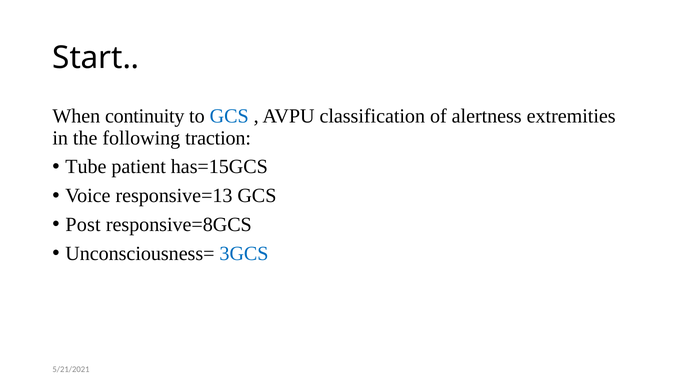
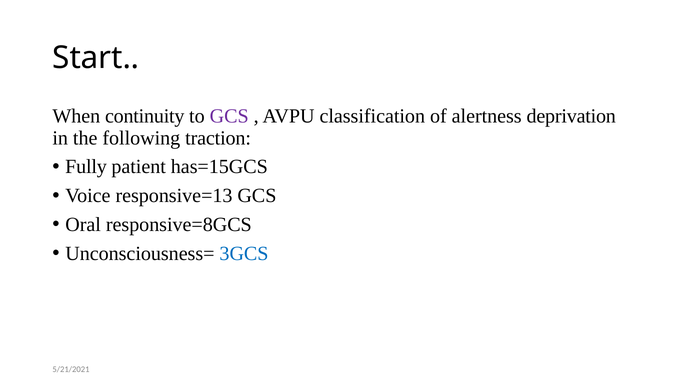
GCS colour: blue -> purple (229, 116)
extremities: extremities -> deprivation (571, 116)
Tube: Tube -> Fully (86, 167)
Post: Post -> Oral (83, 225)
